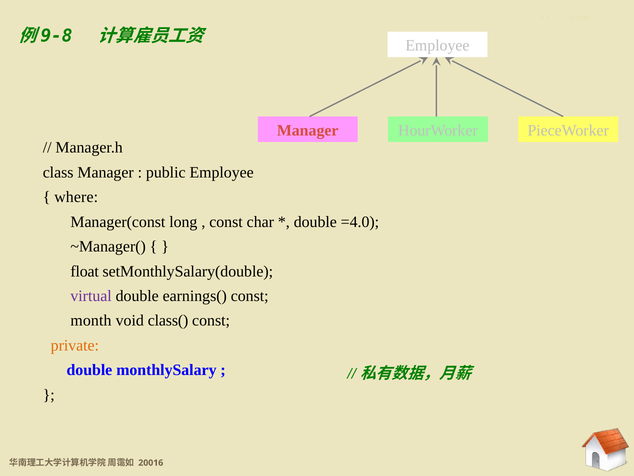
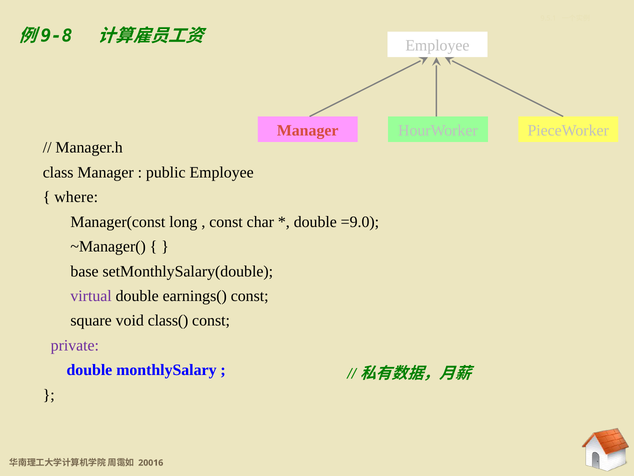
=4.0: =4.0 -> =9.0 (360, 222)
float: float -> base (85, 271)
month: month -> square (91, 320)
private colour: orange -> purple (75, 345)
